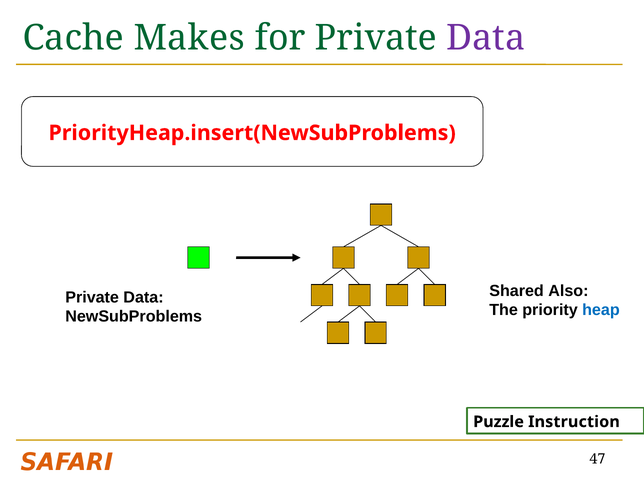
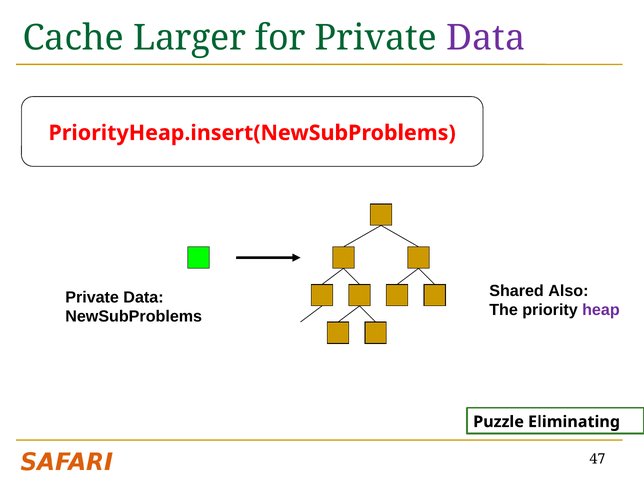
Makes: Makes -> Larger (190, 38)
heap colour: blue -> purple (601, 310)
Instruction: Instruction -> Eliminating (574, 422)
